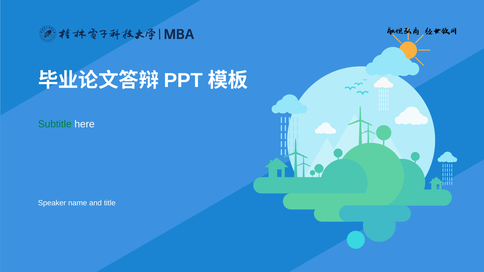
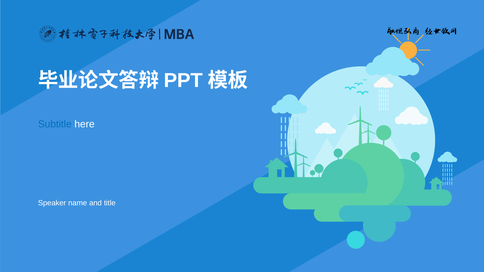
Subtitle colour: green -> blue (55, 124)
